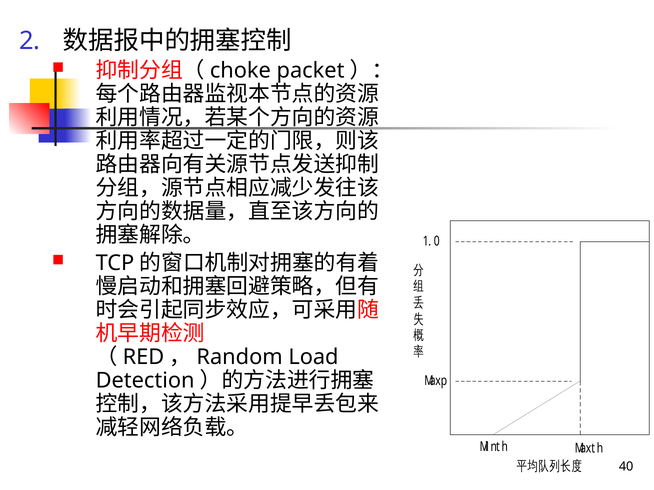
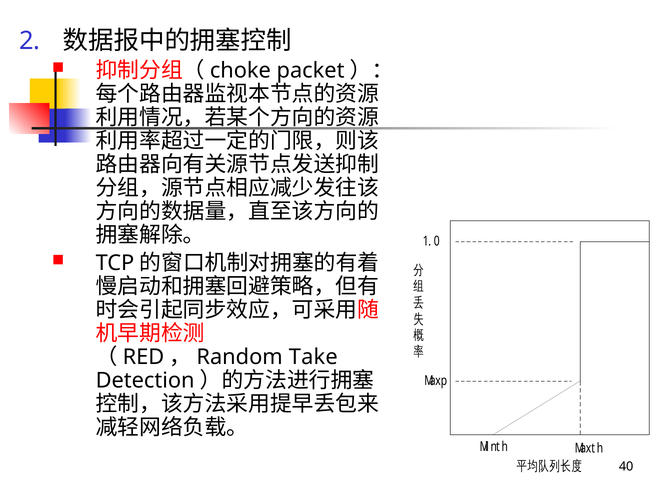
Load: Load -> Take (313, 357)
